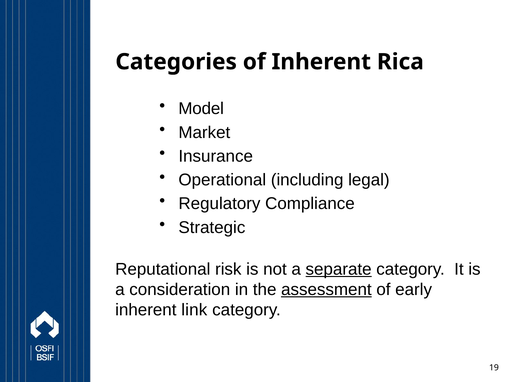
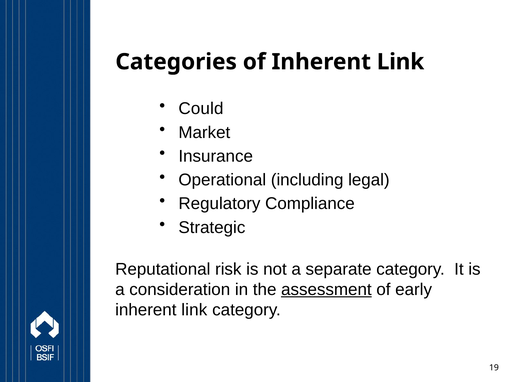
of Inherent Rica: Rica -> Link (400, 62)
Model: Model -> Could (201, 109)
separate underline: present -> none (339, 269)
